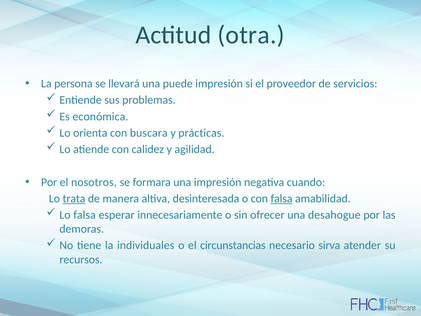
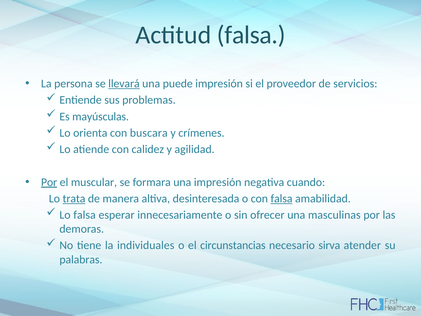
Actitud otra: otra -> falsa (251, 35)
llevará underline: none -> present (124, 84)
económica: económica -> mayúsculas (101, 116)
prácticas: prácticas -> crímenes (201, 133)
Por underline: none -> present (49, 182)
nosotros: nosotros -> muscular (94, 182)
desahogue: desahogue -> masculinas (334, 215)
recursos: recursos -> palabras (81, 259)
